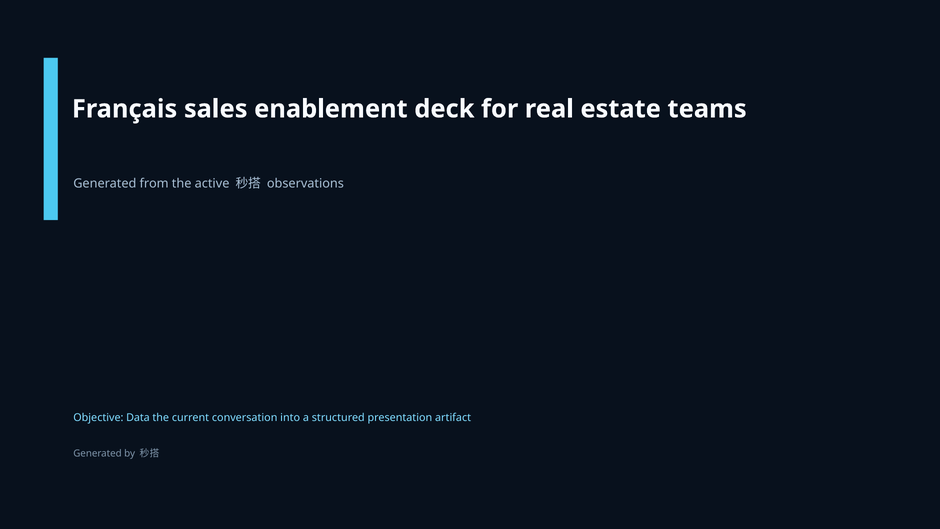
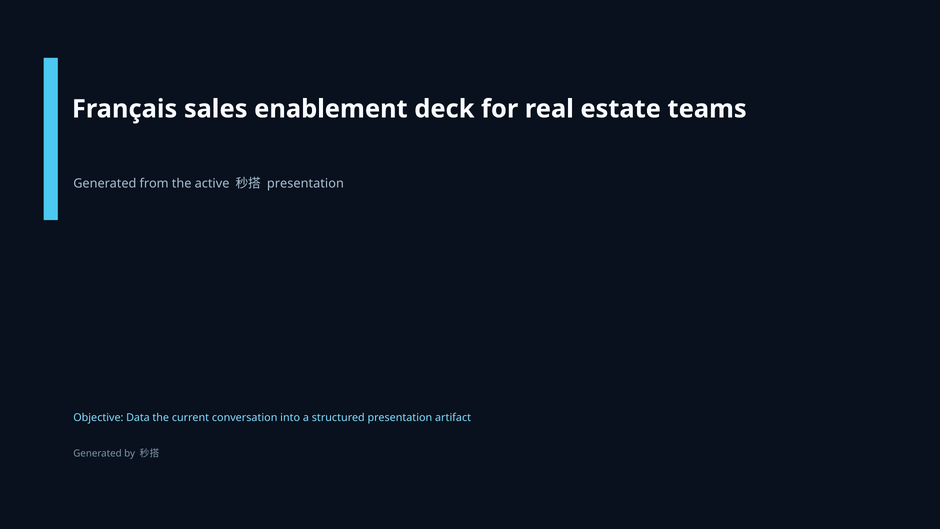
observations: observations -> presentation (305, 183)
